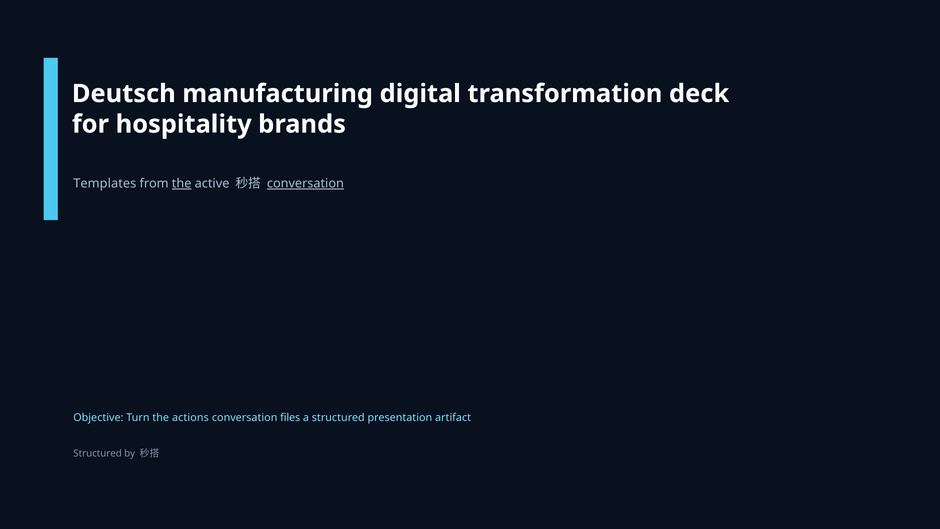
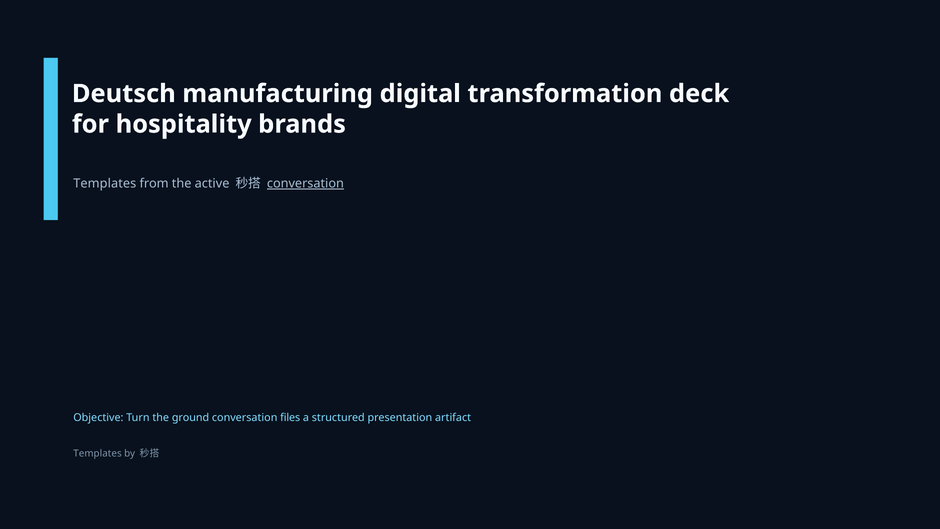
the underline: present -> none (182, 183)
actions: actions -> ground (191, 417)
Structured: Structured -> Templates (97, 453)
